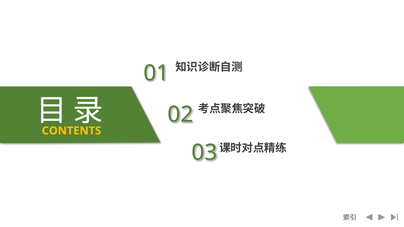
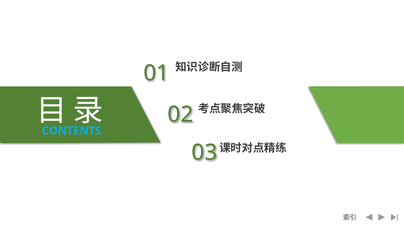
CONTENTS colour: yellow -> light blue (71, 131)
